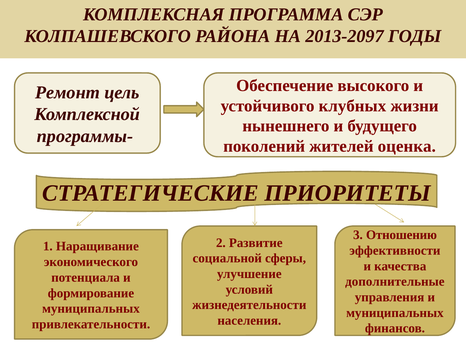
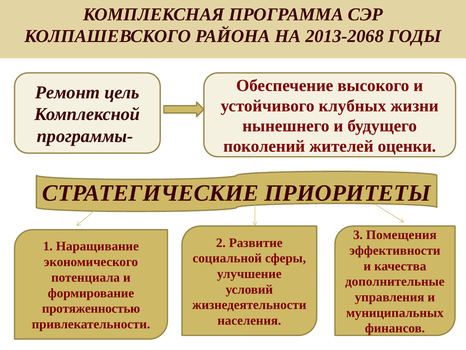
2013-2097: 2013-2097 -> 2013-2068 (345, 36)
оценка: оценка -> оценки (407, 146)
Отношению: Отношению -> Помещения (401, 235)
муниципальных: муниципальных -> протяженностью (91, 308)
